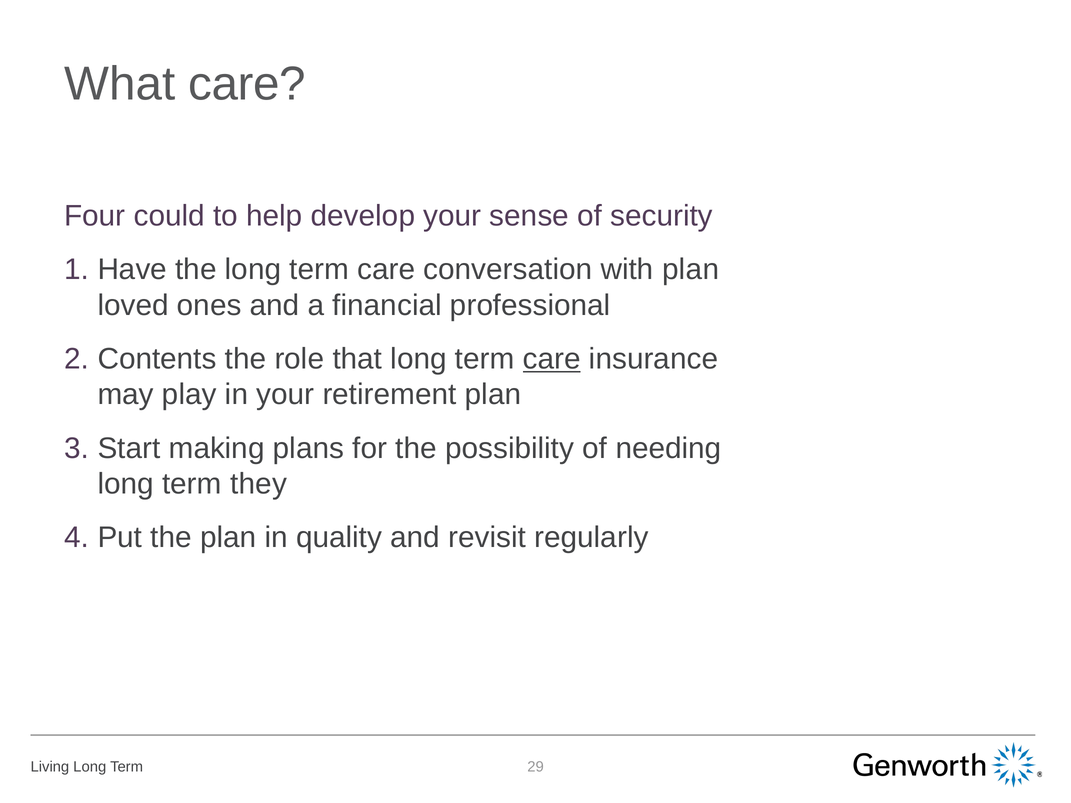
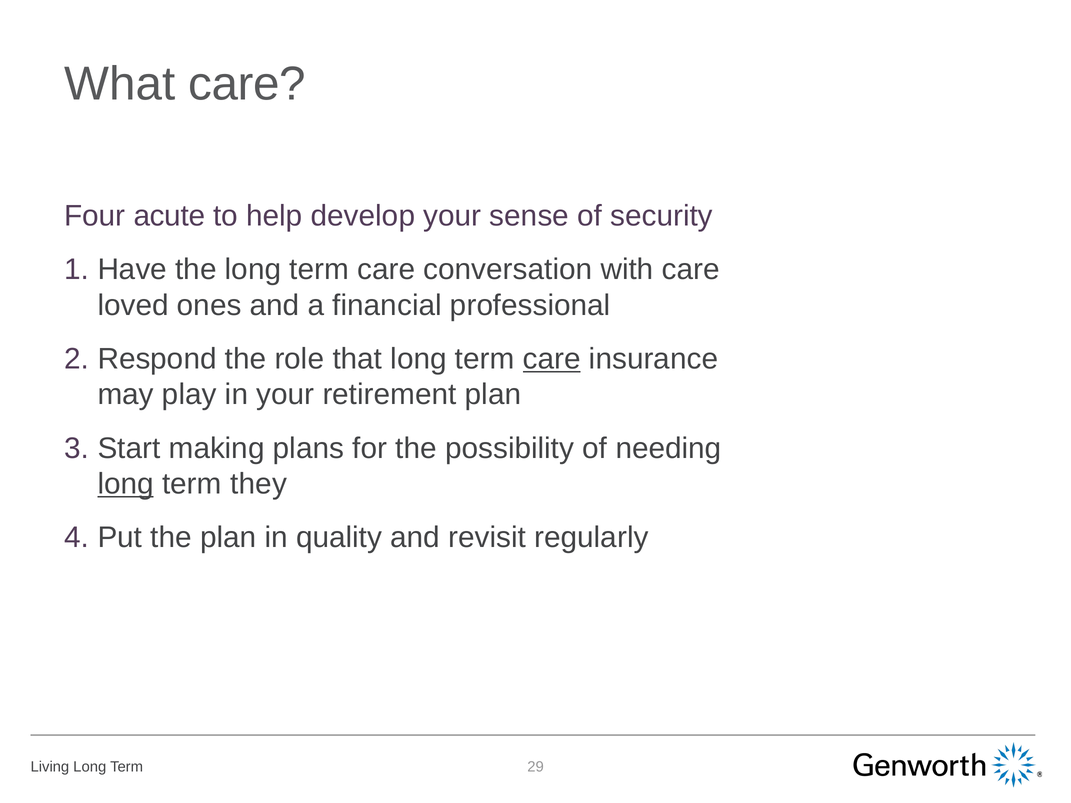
could: could -> acute (169, 216)
with plan: plan -> care (691, 270)
Contents: Contents -> Respond (157, 359)
long underline: none -> present (126, 484)
